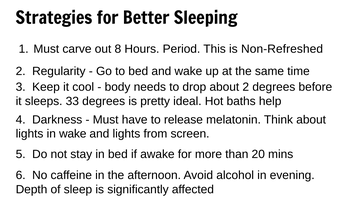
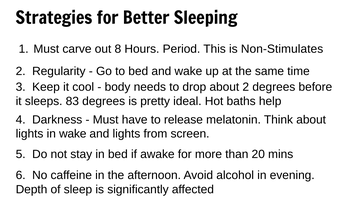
Non-Refreshed: Non-Refreshed -> Non-Stimulates (282, 49)
33: 33 -> 83 (72, 101)
